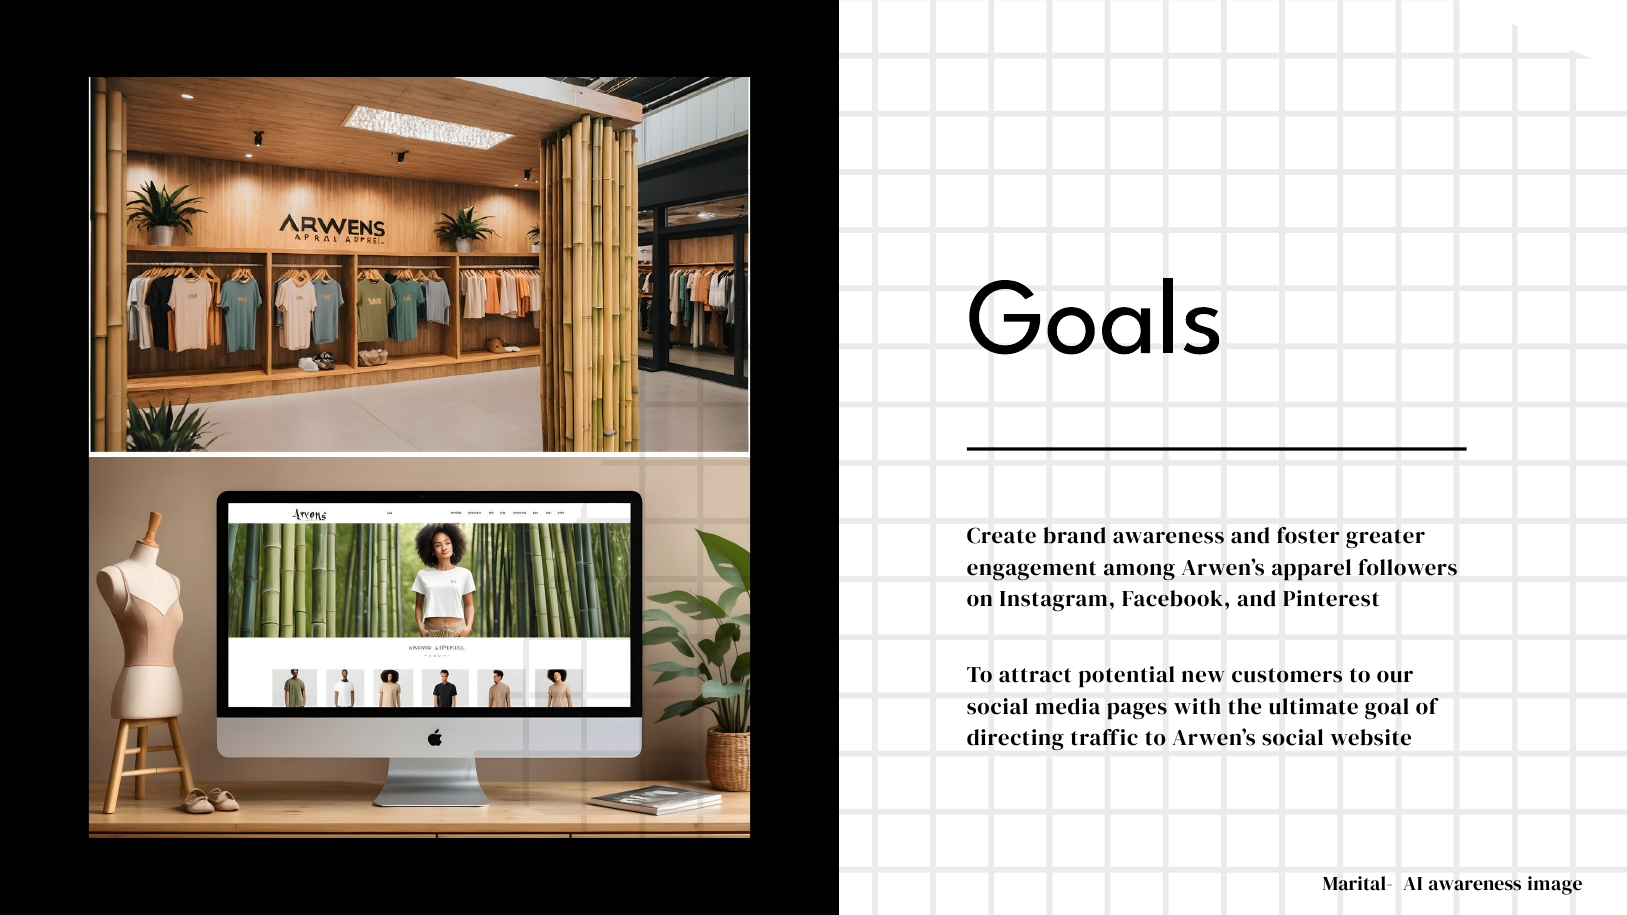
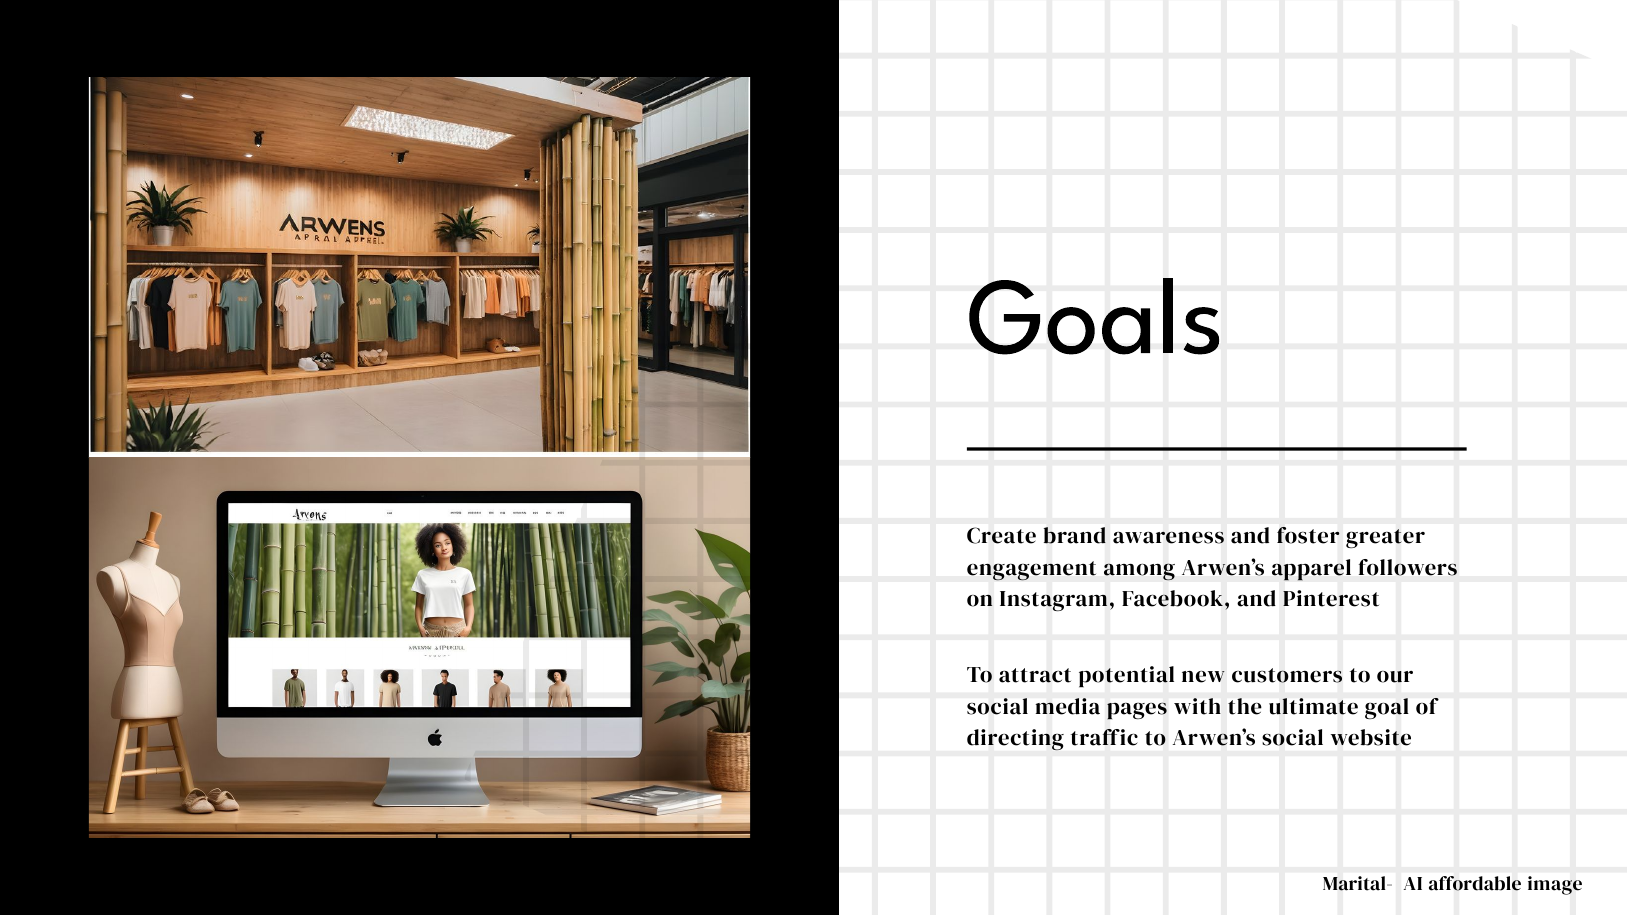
AI awareness: awareness -> affordable (1475, 884)
